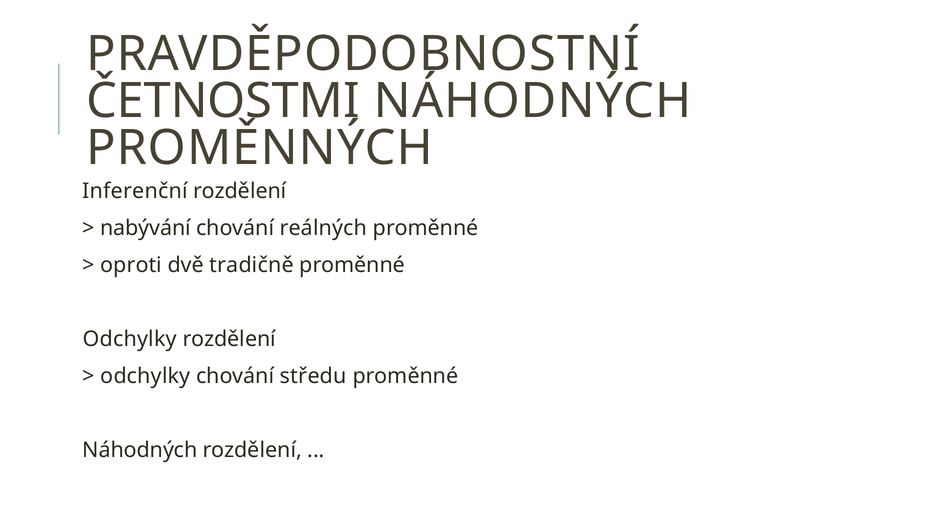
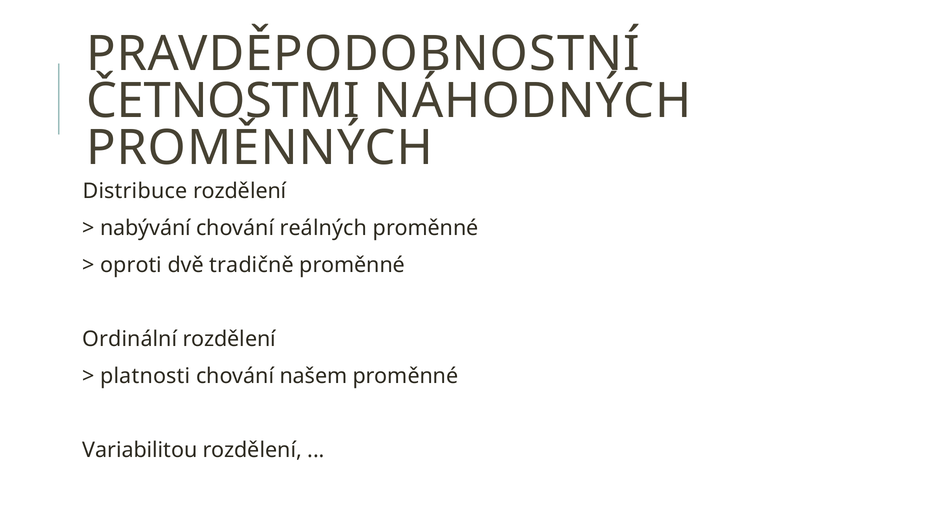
Inferenční: Inferenční -> Distribuce (135, 191)
Odchylky: Odchylky -> Ordinální (130, 339)
odchylky: odchylky -> platnosti (145, 376)
středu: středu -> našem (313, 376)
Náhodných: Náhodných -> Variabilitou (140, 450)
